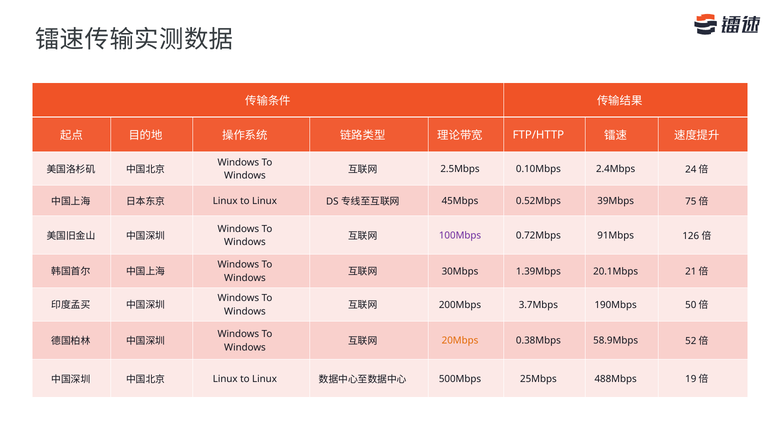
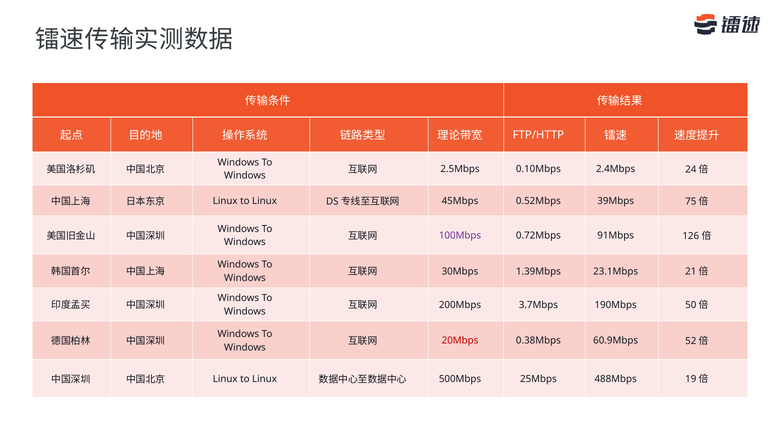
20.1Mbps: 20.1Mbps -> 23.1Mbps (616, 271)
20Mbps colour: orange -> red (460, 340)
58.9Mbps: 58.9Mbps -> 60.9Mbps (616, 340)
